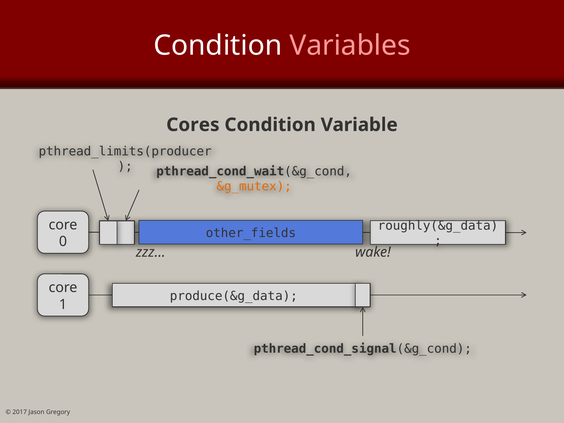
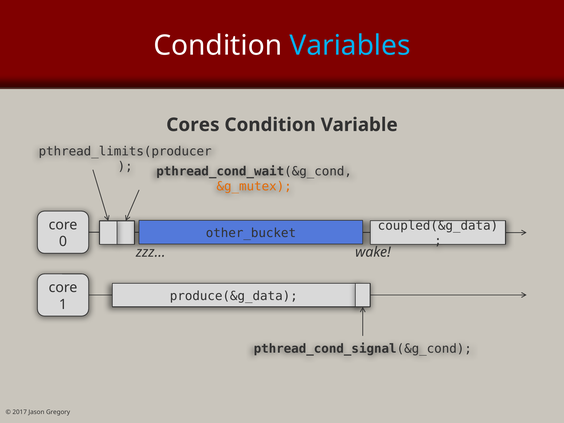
Variables colour: pink -> light blue (350, 45)
roughly(&g_data: roughly(&g_data -> coupled(&g_data (438, 226)
other_fields: other_fields -> other_bucket (251, 233)
